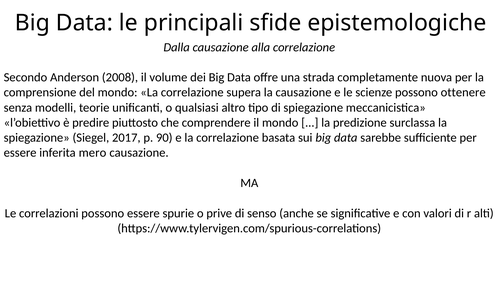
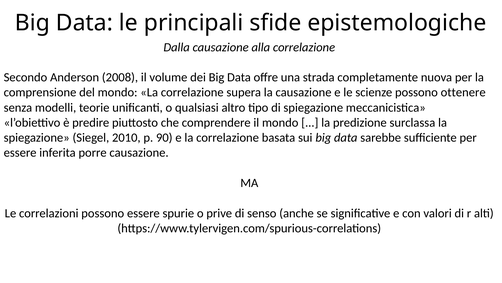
2017: 2017 -> 2010 (126, 137)
mero: mero -> porre (93, 153)
